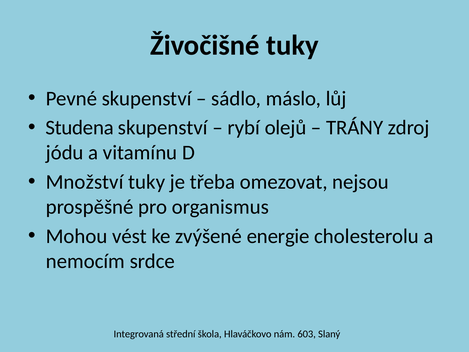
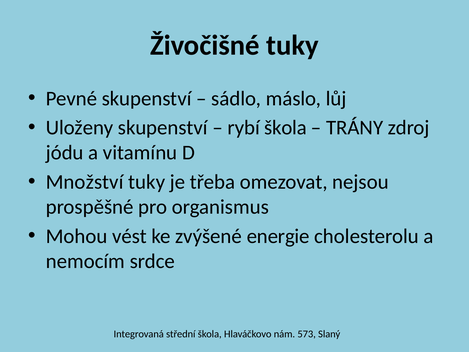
Studena: Studena -> Uloženy (80, 128)
rybí olejů: olejů -> škola (286, 128)
603: 603 -> 573 (307, 334)
